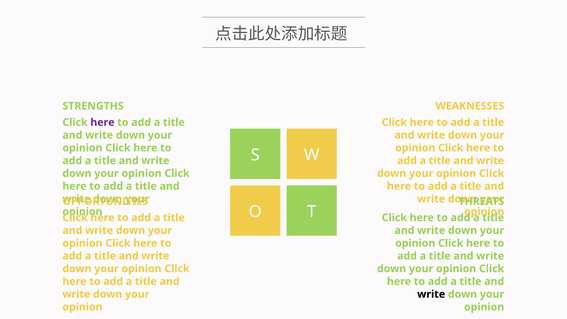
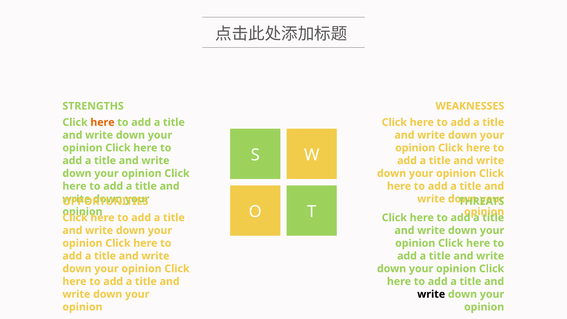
here colour: purple -> orange (102, 122)
